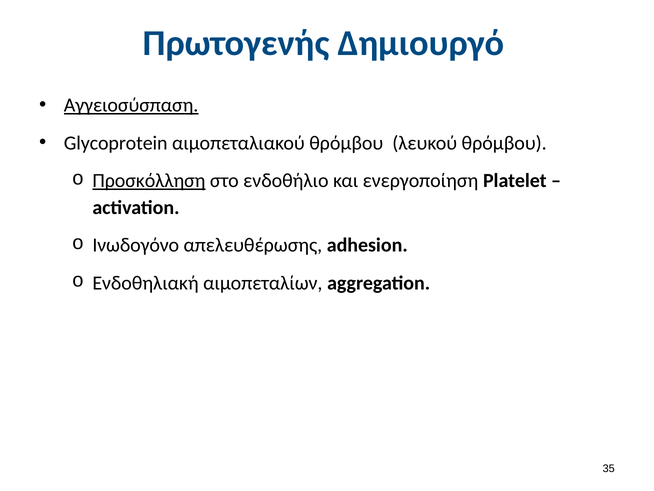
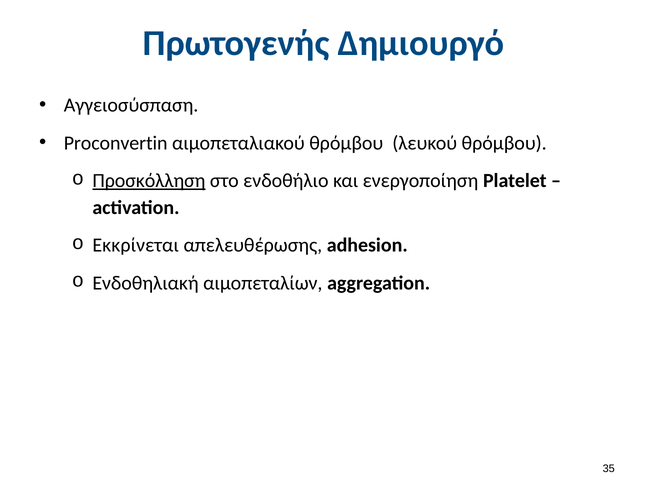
Αγγειοσύσπαση underline: present -> none (131, 105)
Glycoprotein: Glycoprotein -> Proconvertin (116, 143)
Ινωδογόνο: Ινωδογόνο -> Εκκρίνεται (136, 245)
